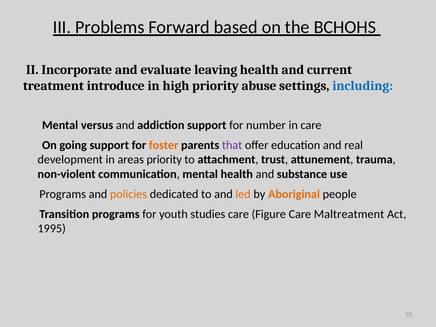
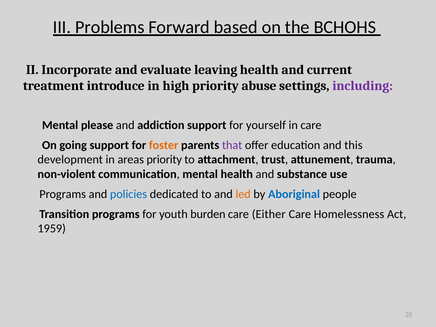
including colour: blue -> purple (363, 86)
versus: versus -> please (97, 125)
number: number -> yourself (266, 125)
real: real -> this (353, 145)
policies colour: orange -> blue (128, 194)
Aboriginal colour: orange -> blue (294, 194)
studies: studies -> burden (208, 214)
Figure: Figure -> Either (269, 214)
Maltreatment: Maltreatment -> Homelessness (349, 214)
1995: 1995 -> 1959 (52, 229)
